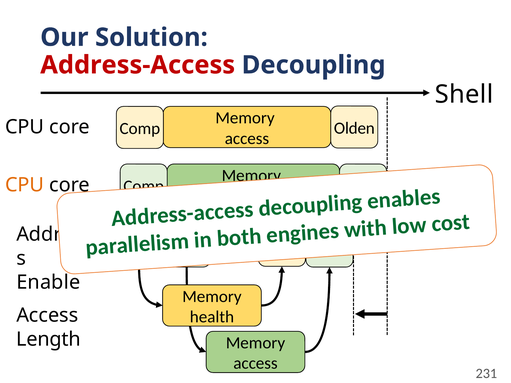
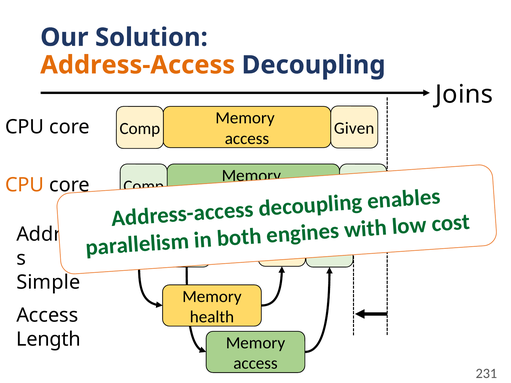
Address-Access colour: red -> orange (138, 65)
Shell: Shell -> Joins (464, 94)
Olden: Olden -> Given (354, 128)
Enable: Enable -> Simple (48, 282)
